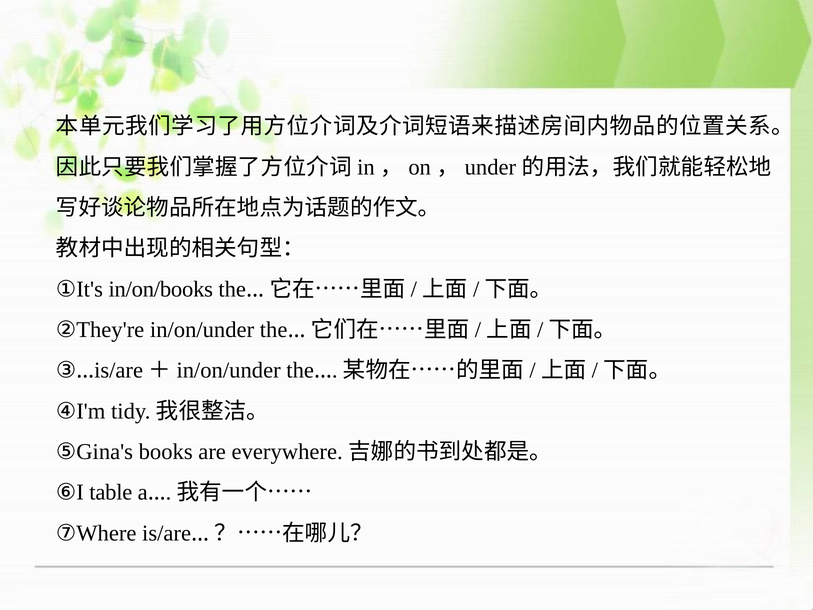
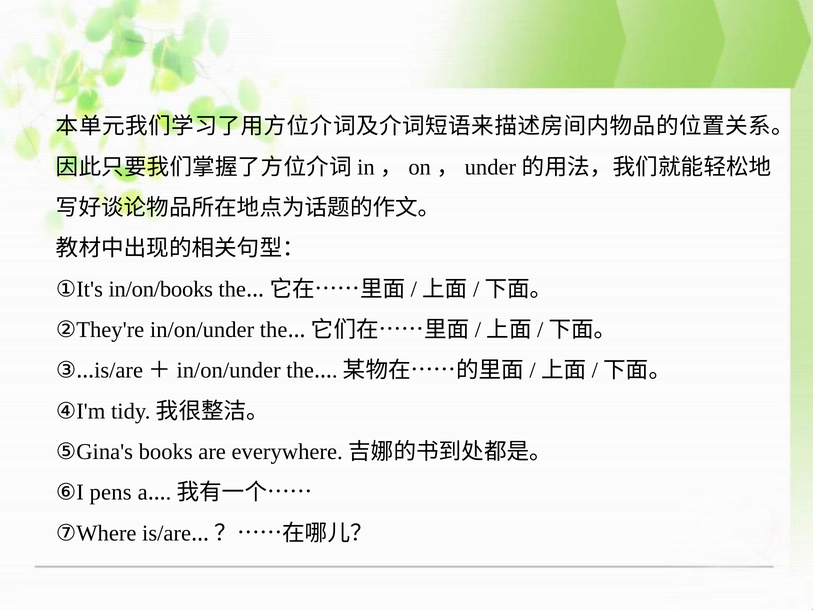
table: table -> pens (111, 492)
